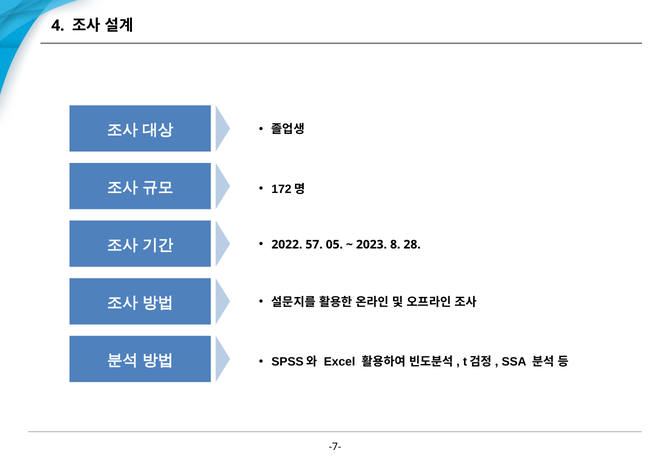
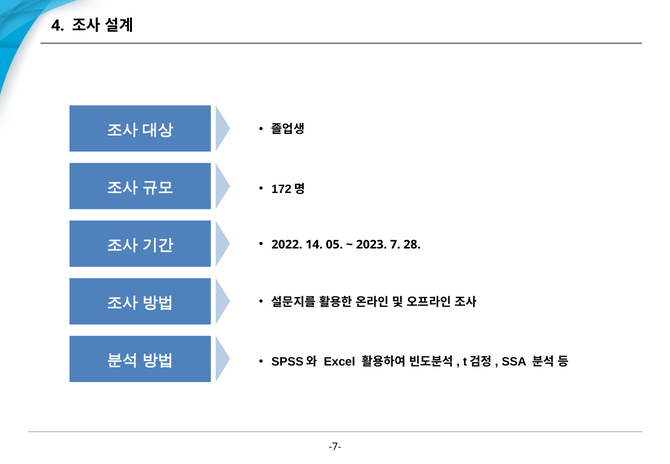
57: 57 -> 14 (314, 244)
8: 8 -> 7 (395, 244)
